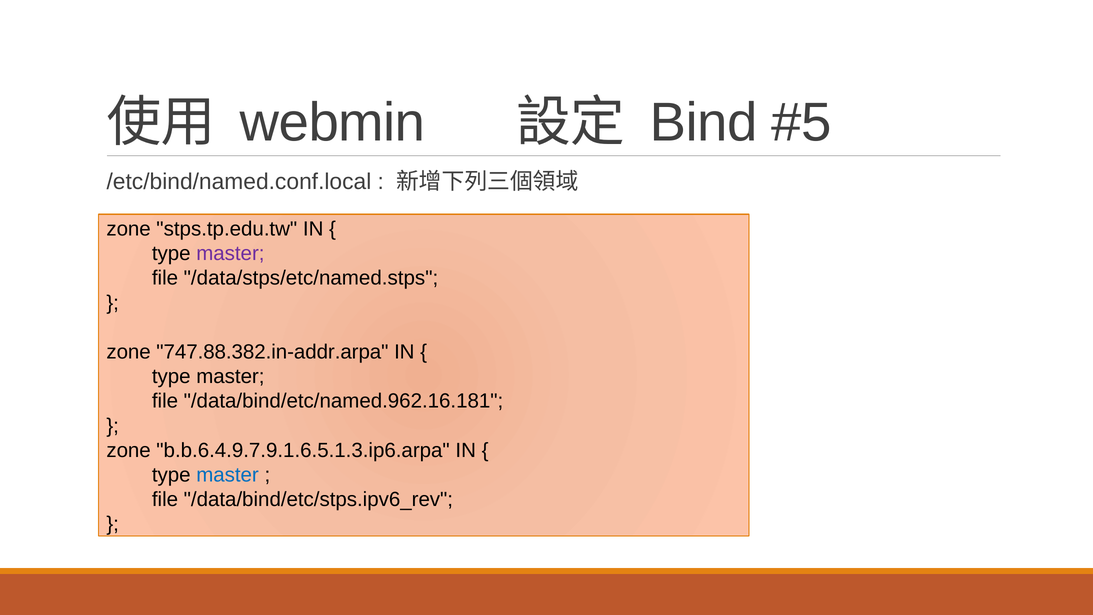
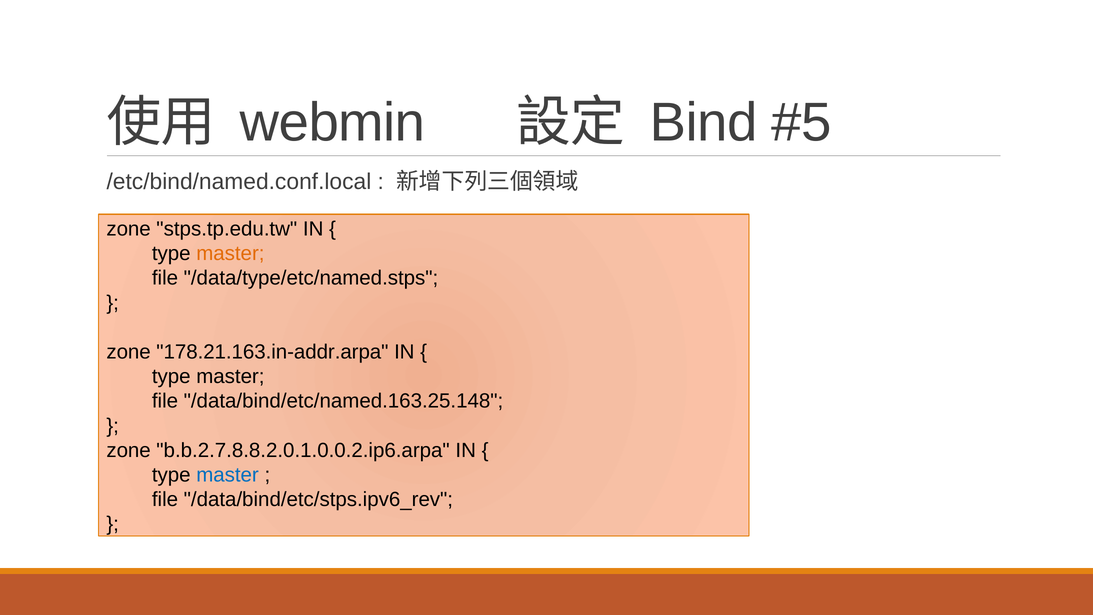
master colour: purple -> orange (230, 253)
/data/stps/etc/named.stps: /data/stps/etc/named.stps -> /data/type/etc/named.stps (311, 278)
747.88.382.in-addr.arpa: 747.88.382.in-addr.arpa -> 178.21.163.in-addr.arpa (272, 352)
/data/bind/etc/named.962.16.181: /data/bind/etc/named.962.16.181 -> /data/bind/etc/named.163.25.148 (343, 401)
b.b.6.4.9.7.9.1.6.5.1.3.ip6.arpa: b.b.6.4.9.7.9.1.6.5.1.3.ip6.arpa -> b.b.2.7.8.8.2.0.1.0.0.2.ip6.arpa (303, 450)
